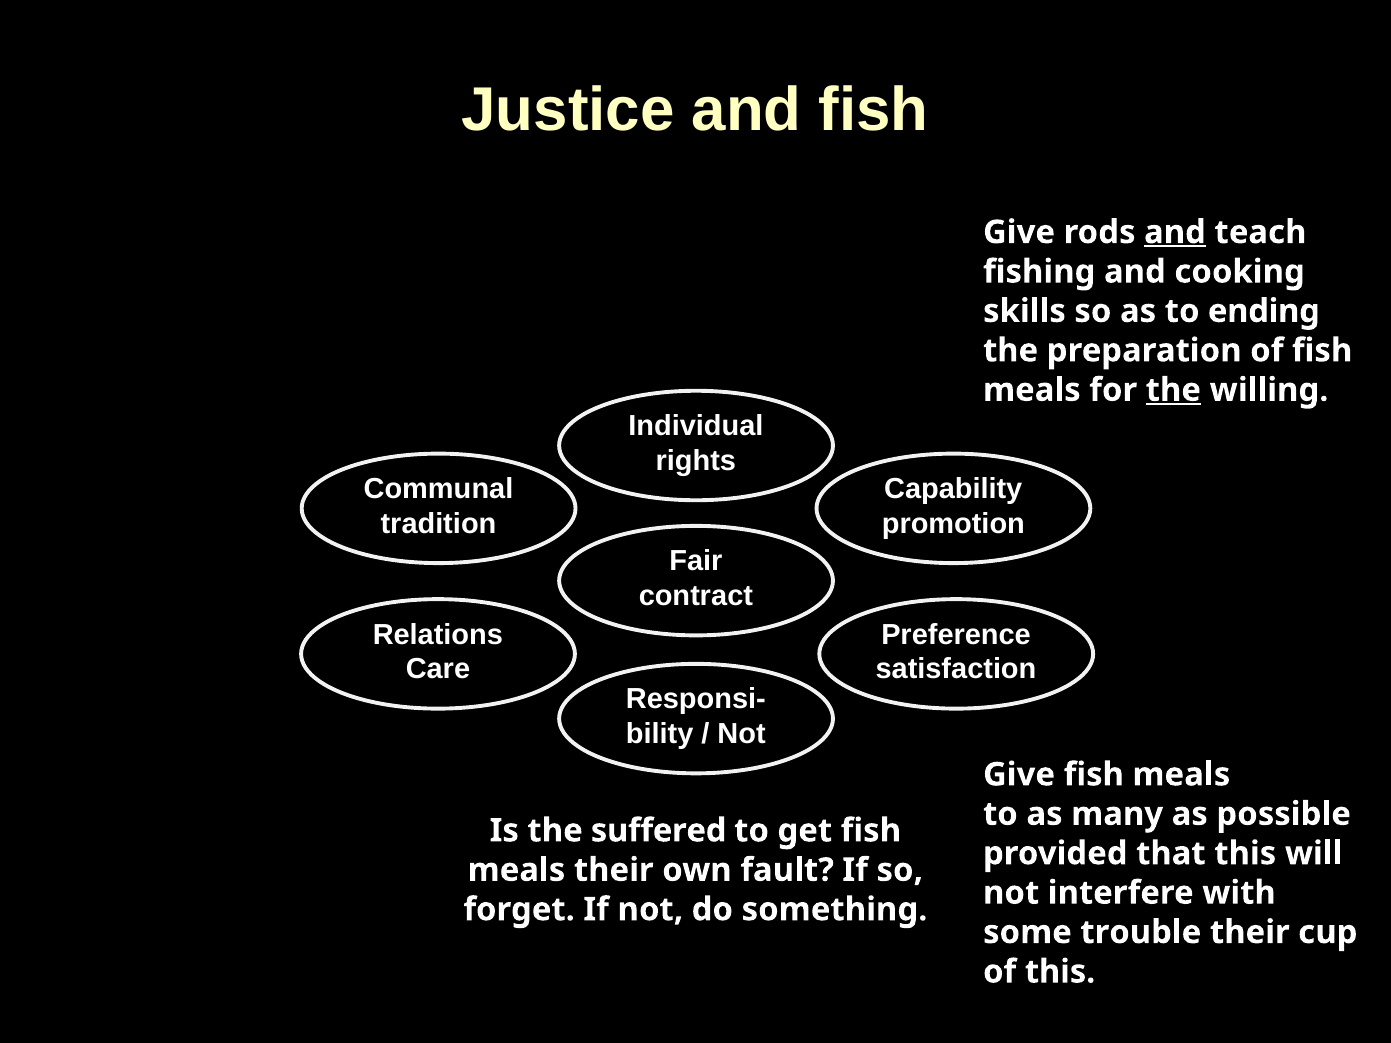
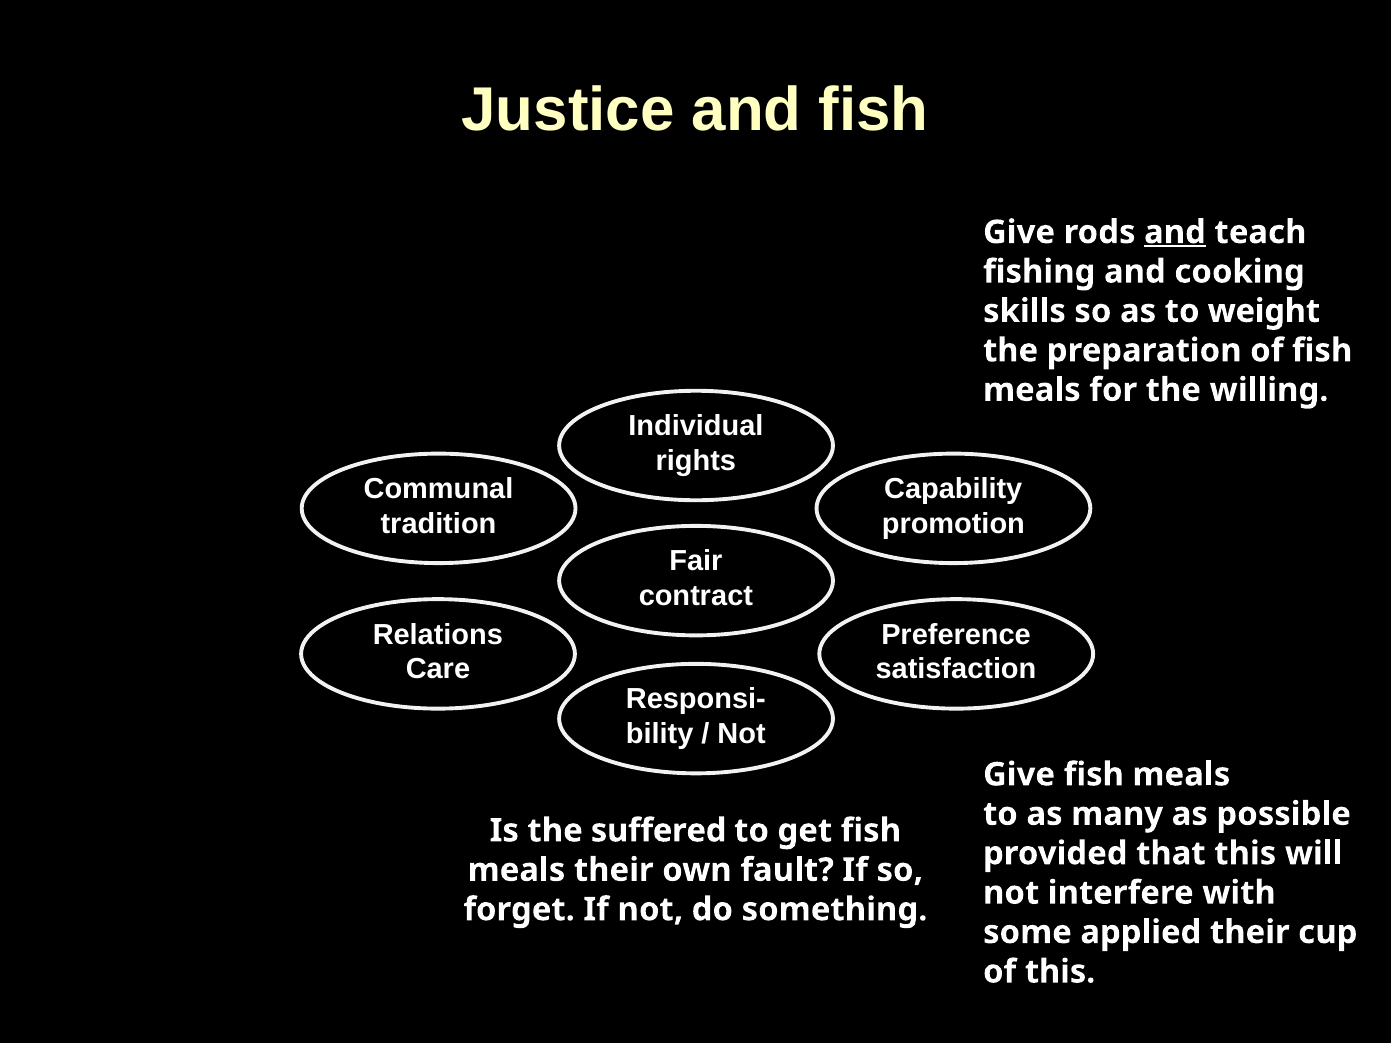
ending: ending -> weight (1264, 311)
the underline: present -> none (1173, 390)
trouble: trouble -> applied (1141, 933)
